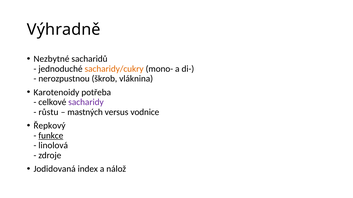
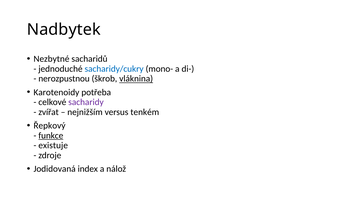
Výhradně: Výhradně -> Nadbytek (64, 30)
sacharidy/cukry colour: orange -> blue (114, 69)
vláknina underline: none -> present (136, 79)
růstu: růstu -> zvířat (49, 112)
mastných: mastných -> nejnižším (85, 112)
vodnice: vodnice -> tenkém (145, 112)
linolová: linolová -> existuje (53, 146)
